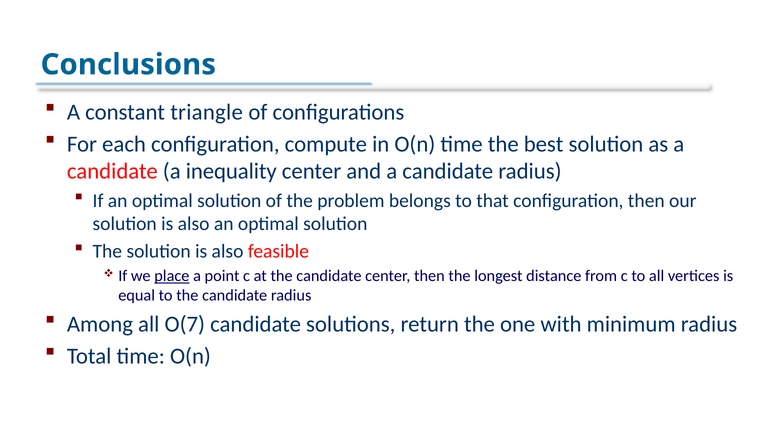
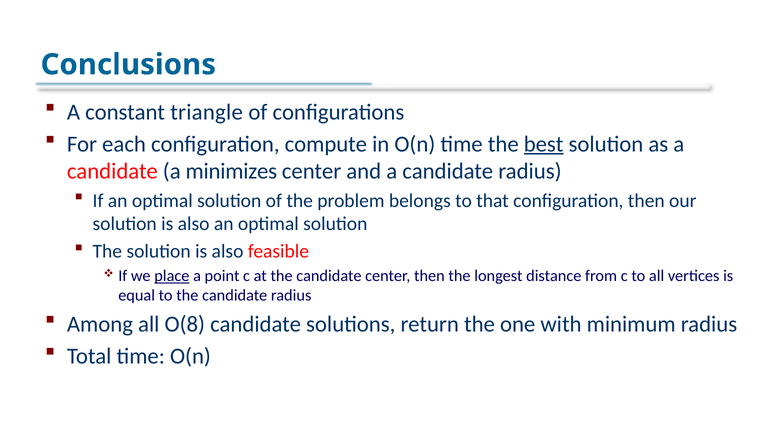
best underline: none -> present (544, 144)
inequality: inequality -> minimizes (231, 171)
O(7: O(7 -> O(8 (185, 324)
